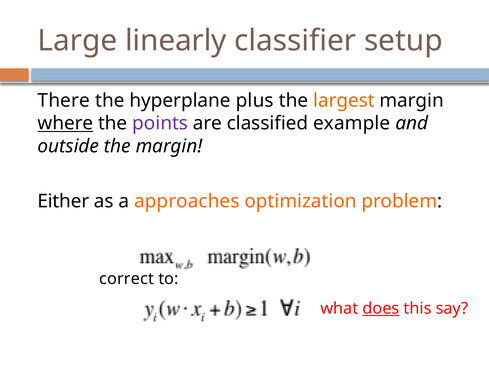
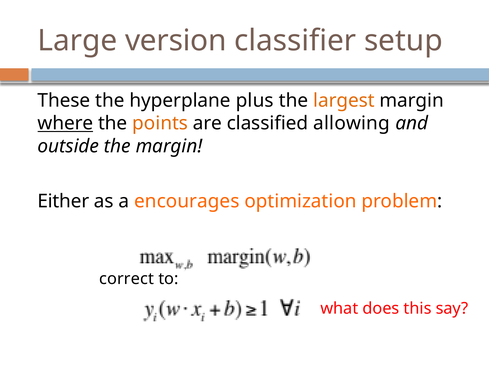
linearly: linearly -> version (176, 41)
There: There -> These (64, 101)
points colour: purple -> orange (160, 124)
example: example -> allowing (352, 124)
approaches: approaches -> encourages (187, 202)
does underline: present -> none (381, 309)
